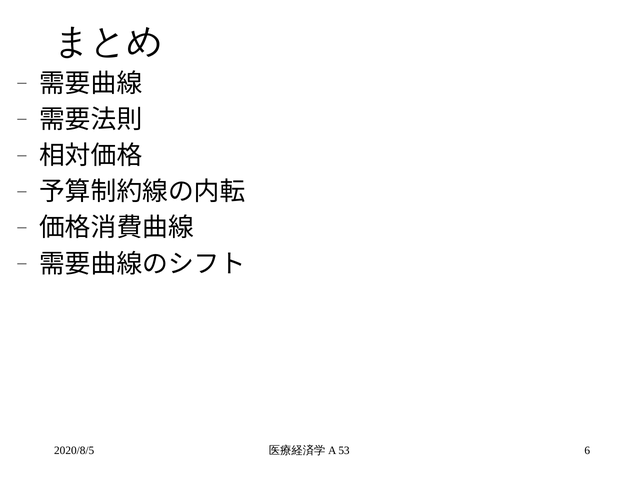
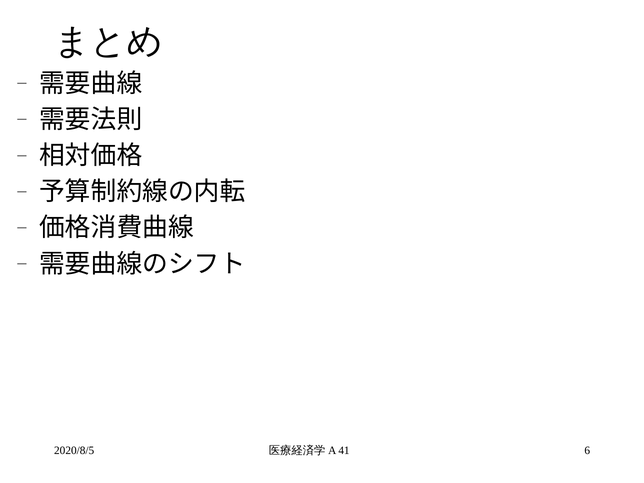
53: 53 -> 41 (344, 450)
